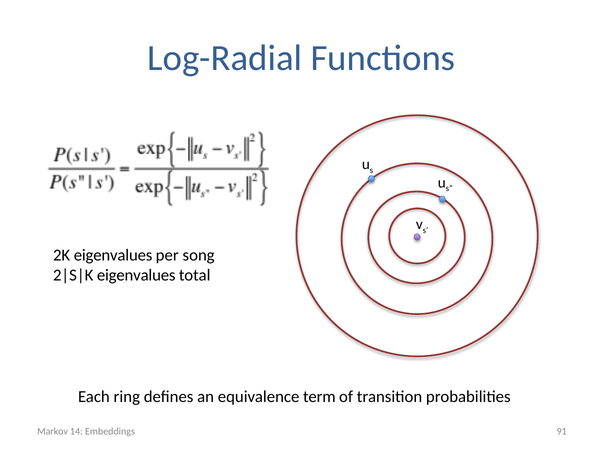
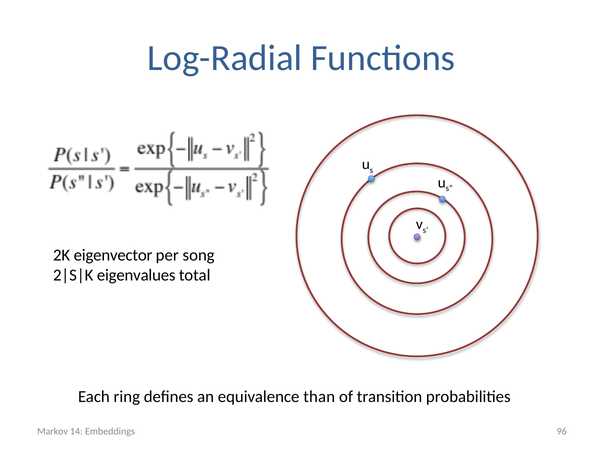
2K eigenvalues: eigenvalues -> eigenvector (113, 255)
term: term -> than (319, 397)
91: 91 -> 96 (562, 432)
